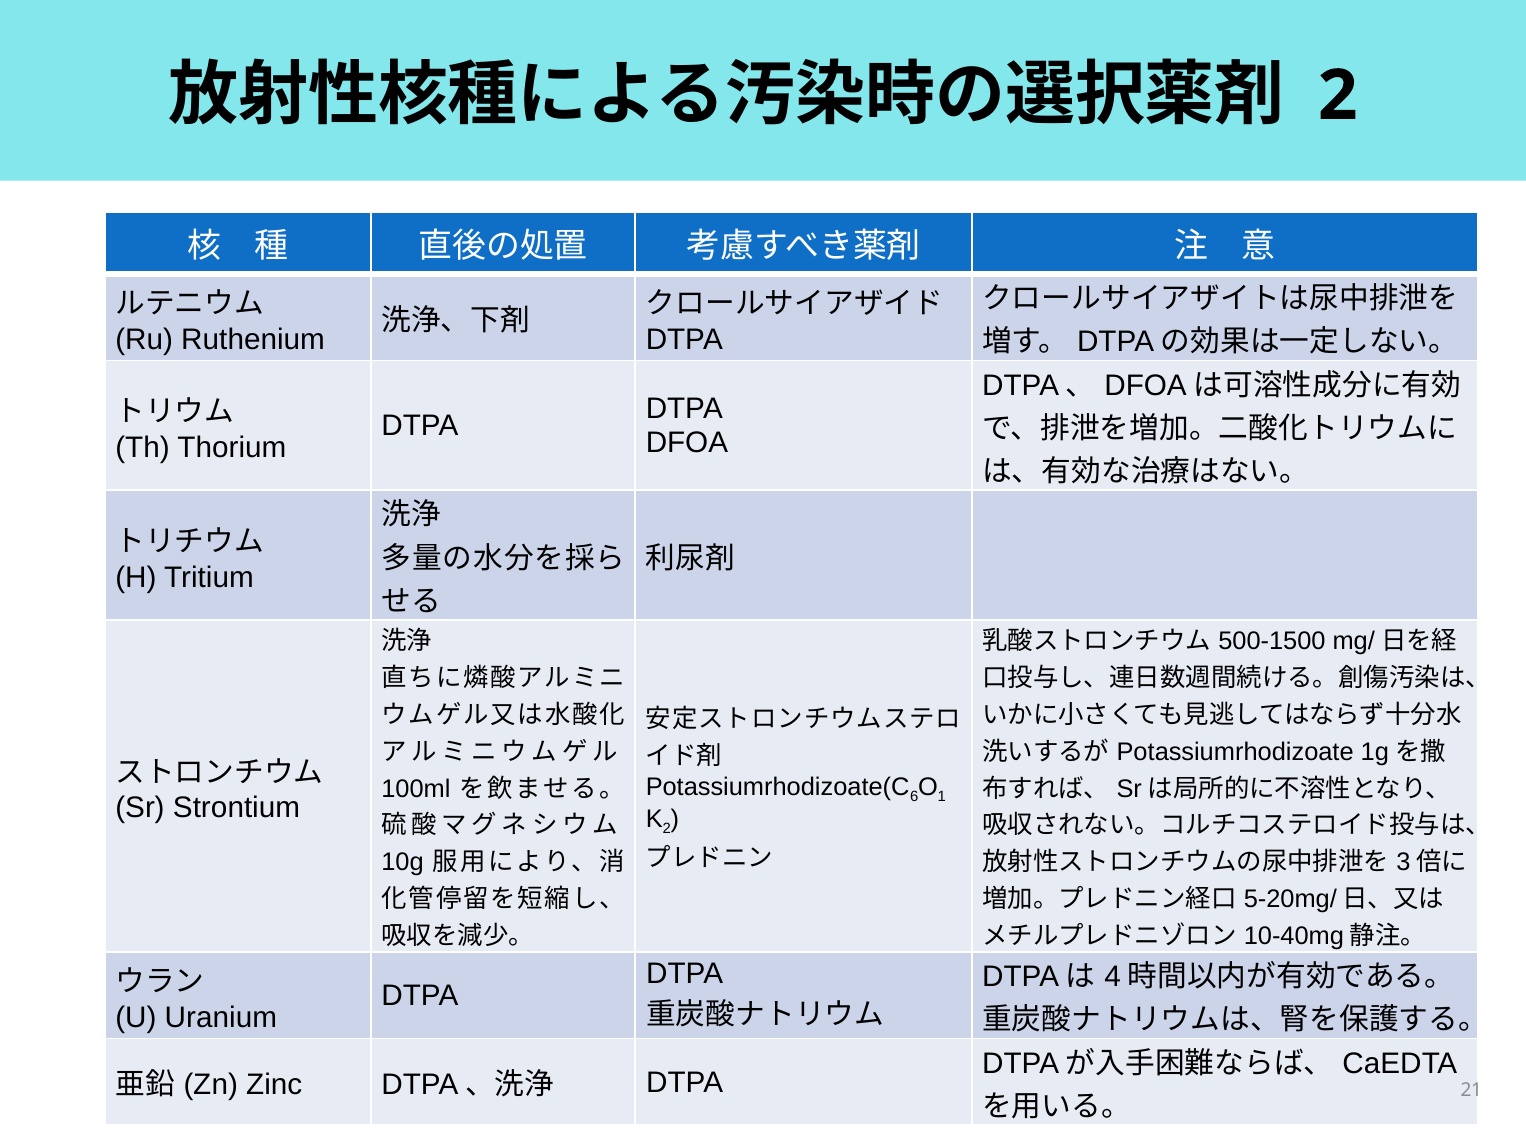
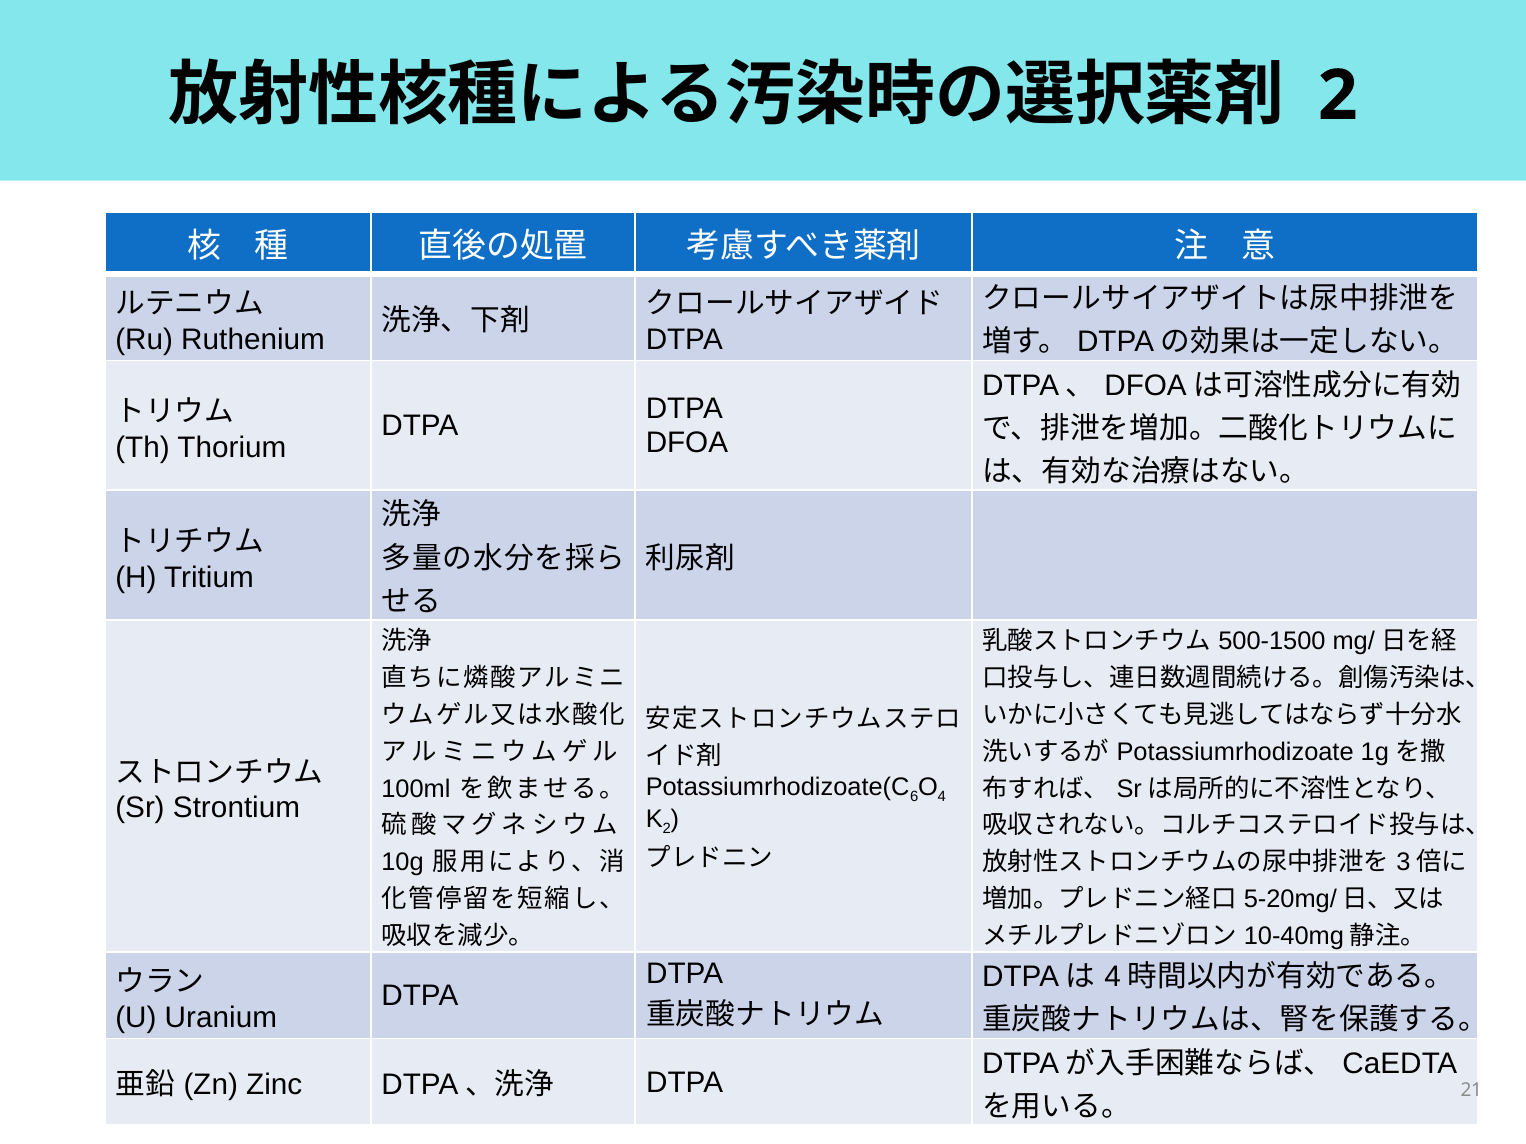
1: 1 -> 4 (942, 797)
